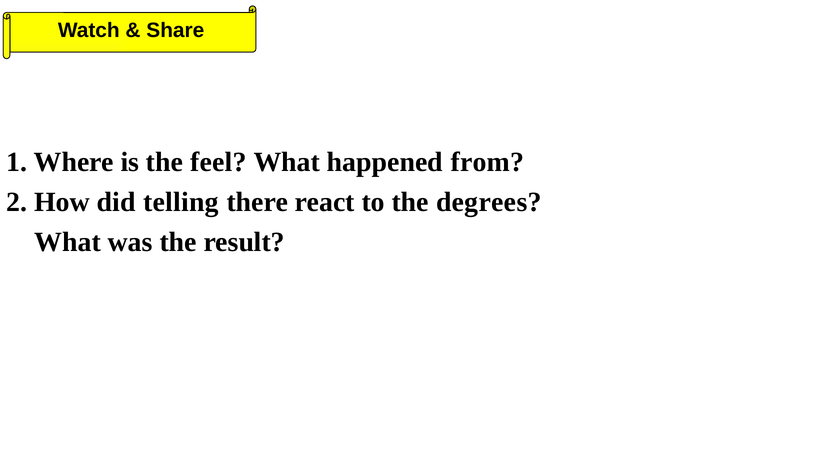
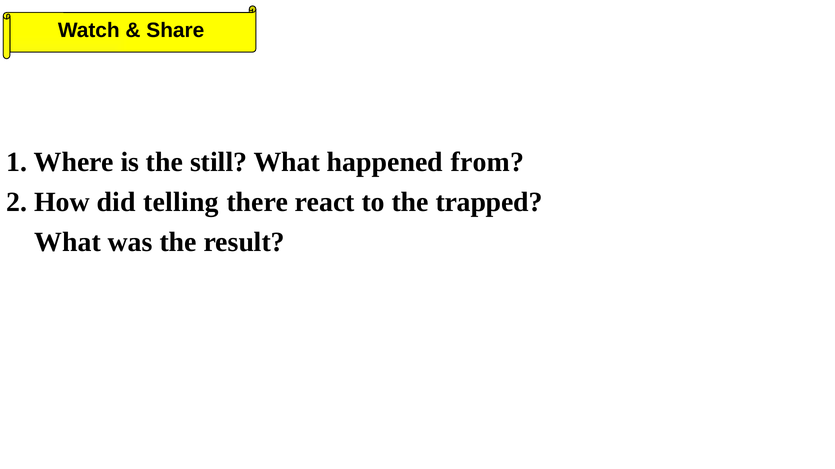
feel: feel -> still (219, 162)
degrees: degrees -> trapped (489, 202)
